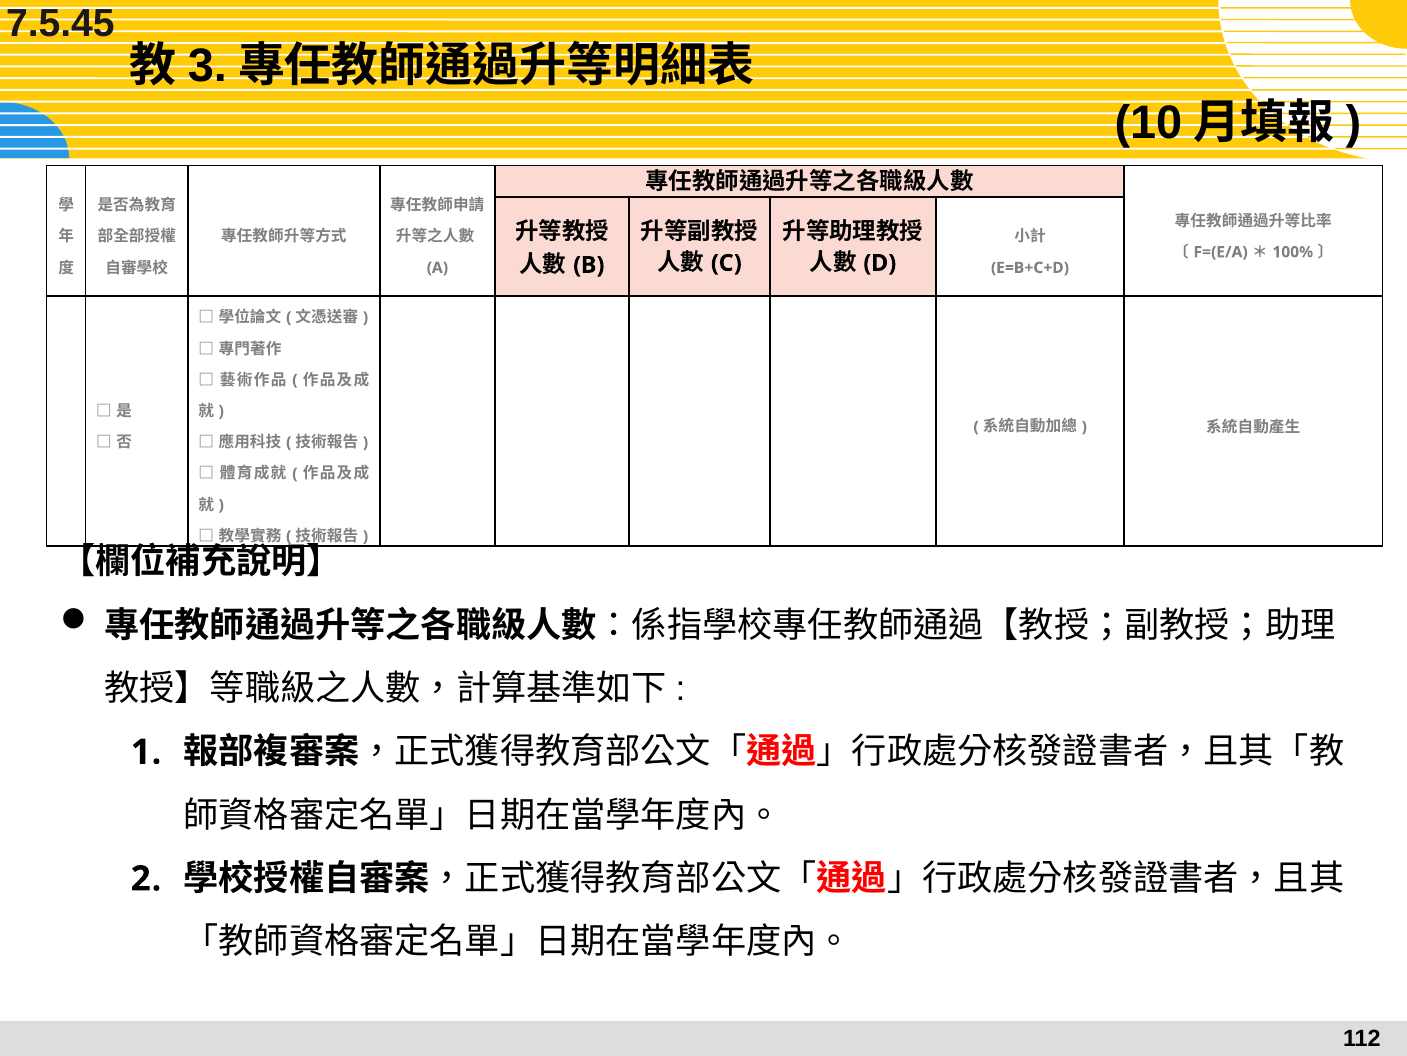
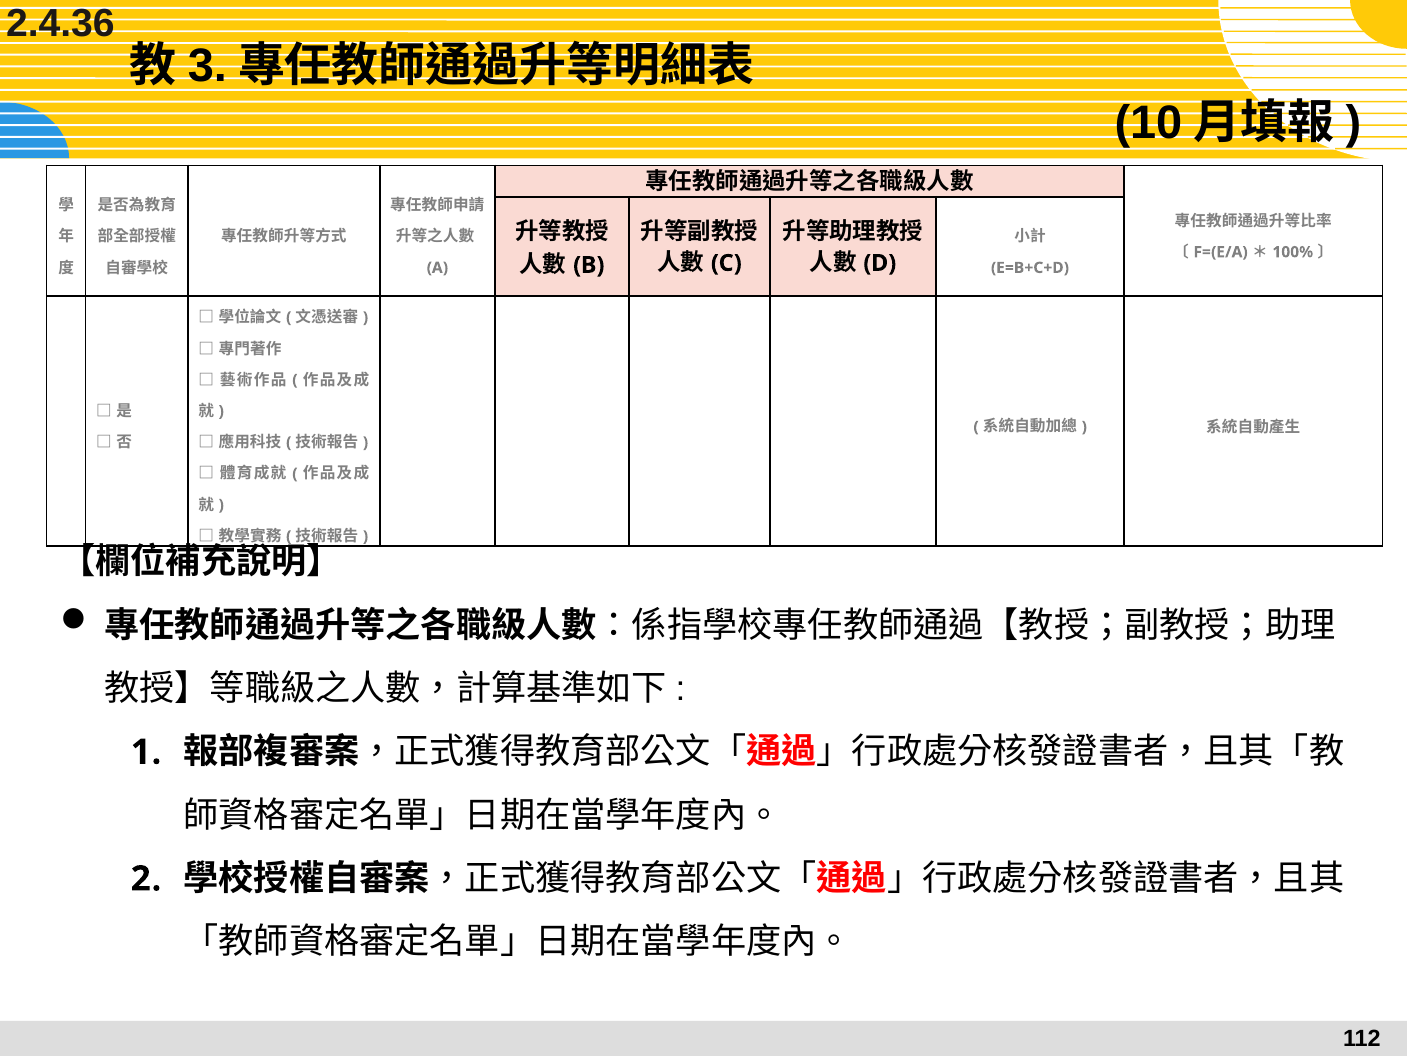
7.5.45: 7.5.45 -> 2.4.36 (60, 24)
